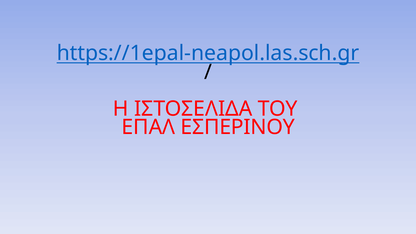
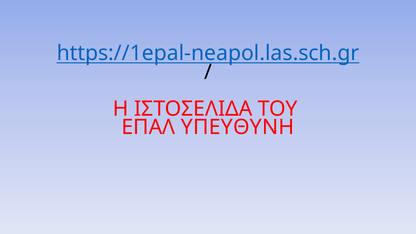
ΕΣΠΕΡΙΝΟΥ: ΕΣΠΕΡΙΝΟΥ -> ΥΠΕΥΘΥΝΗ (238, 127)
